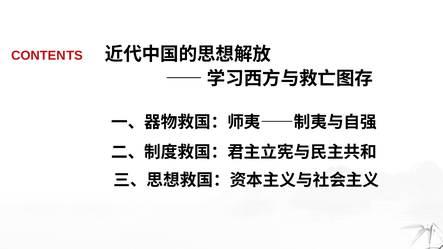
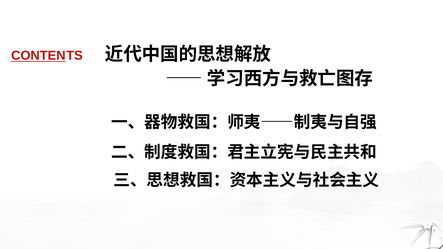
CONTEN underline: none -> present (38, 56)
